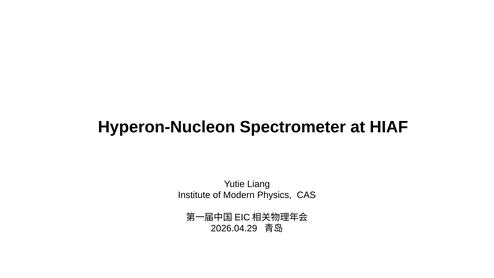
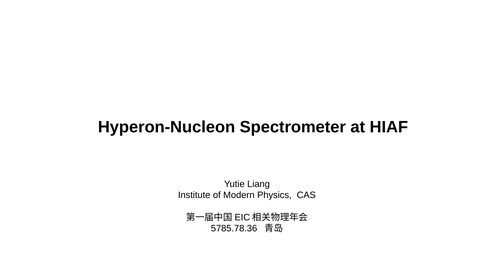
2026.04.29: 2026.04.29 -> 5785.78.36 (234, 228)
